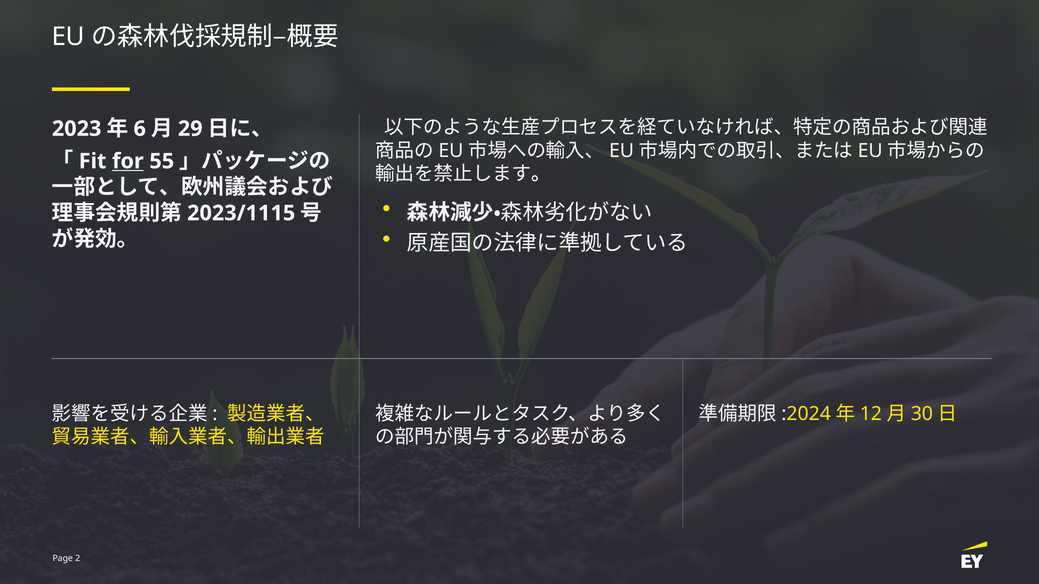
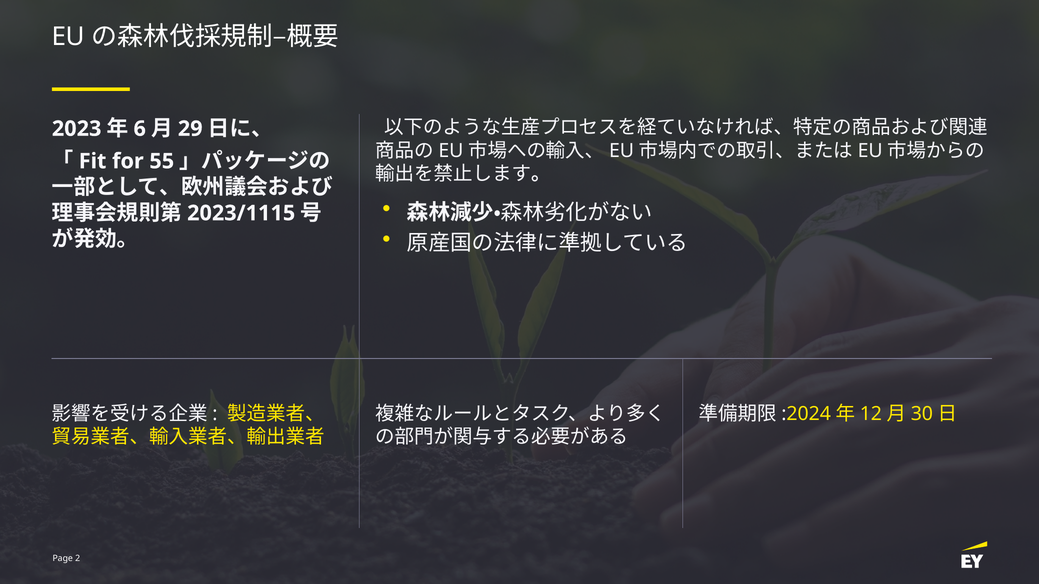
for underline: present -> none (128, 161)
